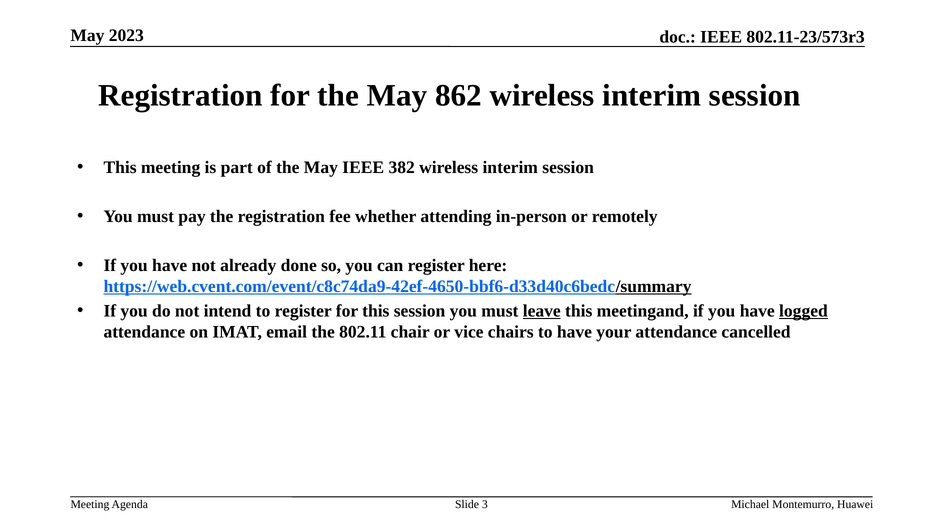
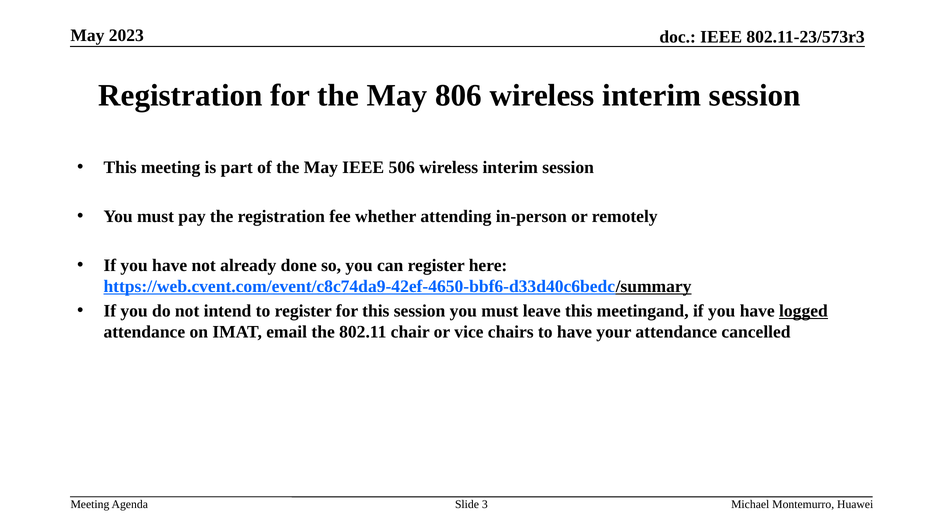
862: 862 -> 806 (458, 96)
382: 382 -> 506 (402, 167)
leave underline: present -> none (542, 311)
